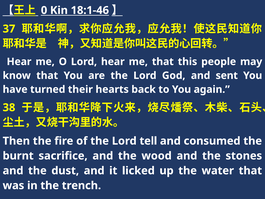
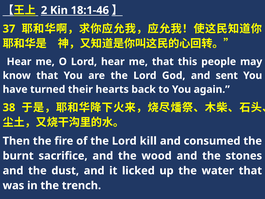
0: 0 -> 2 (44, 10)
tell: tell -> kill (148, 141)
